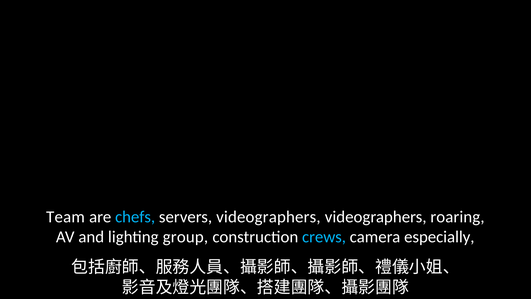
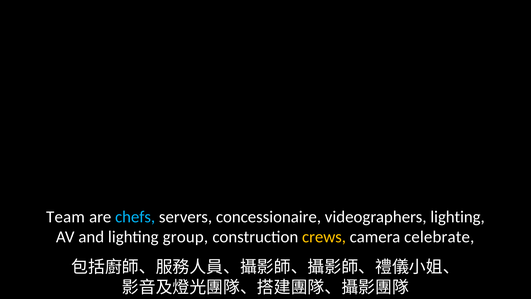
servers videographers: videographers -> concessionaire (268, 217)
videographers roaring: roaring -> lighting (458, 217)
crews colour: light blue -> yellow (324, 237)
especially: especially -> celebrate (439, 237)
